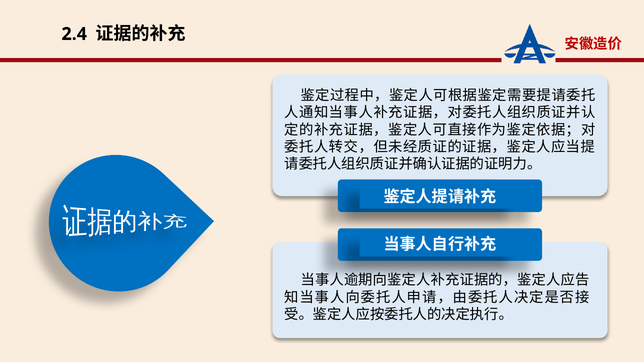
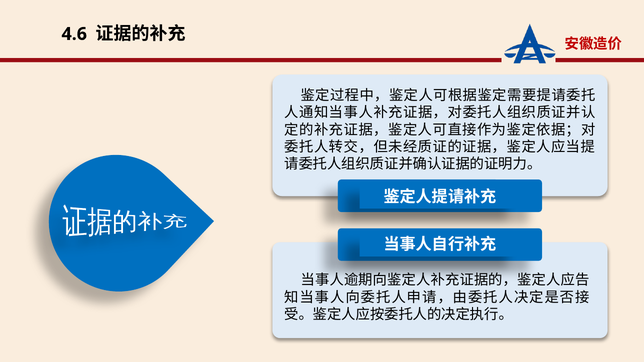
2.4: 2.4 -> 4.6 (74, 34)
